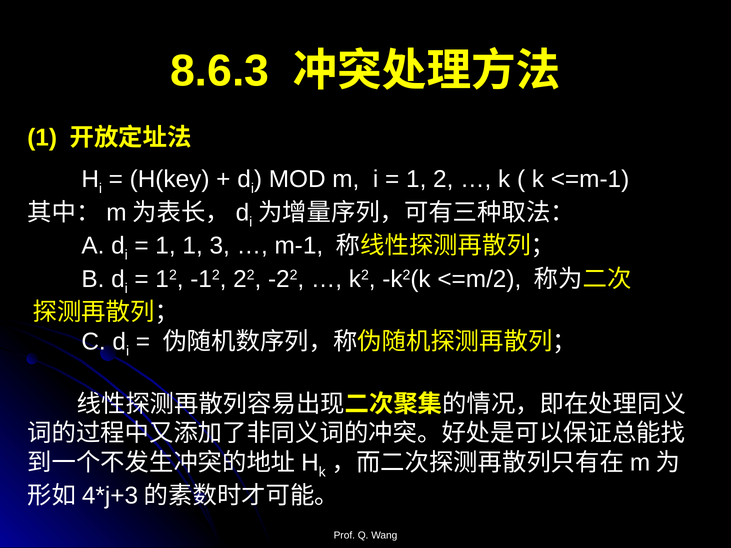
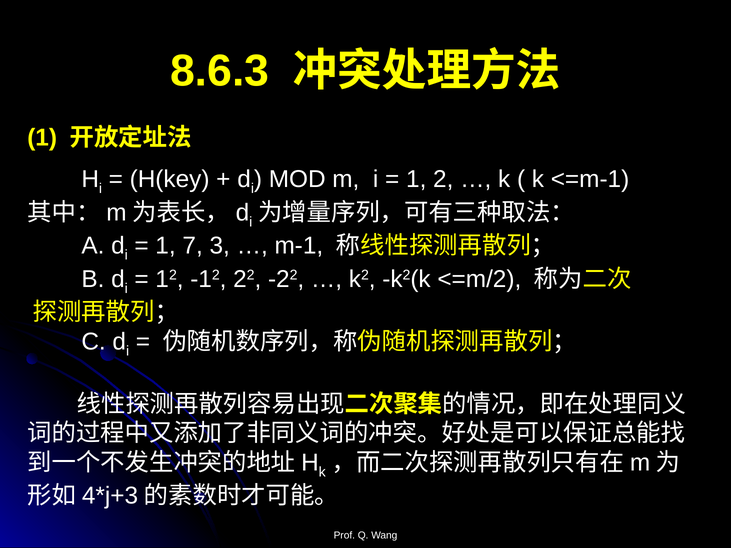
1 1: 1 -> 7 (193, 246)
